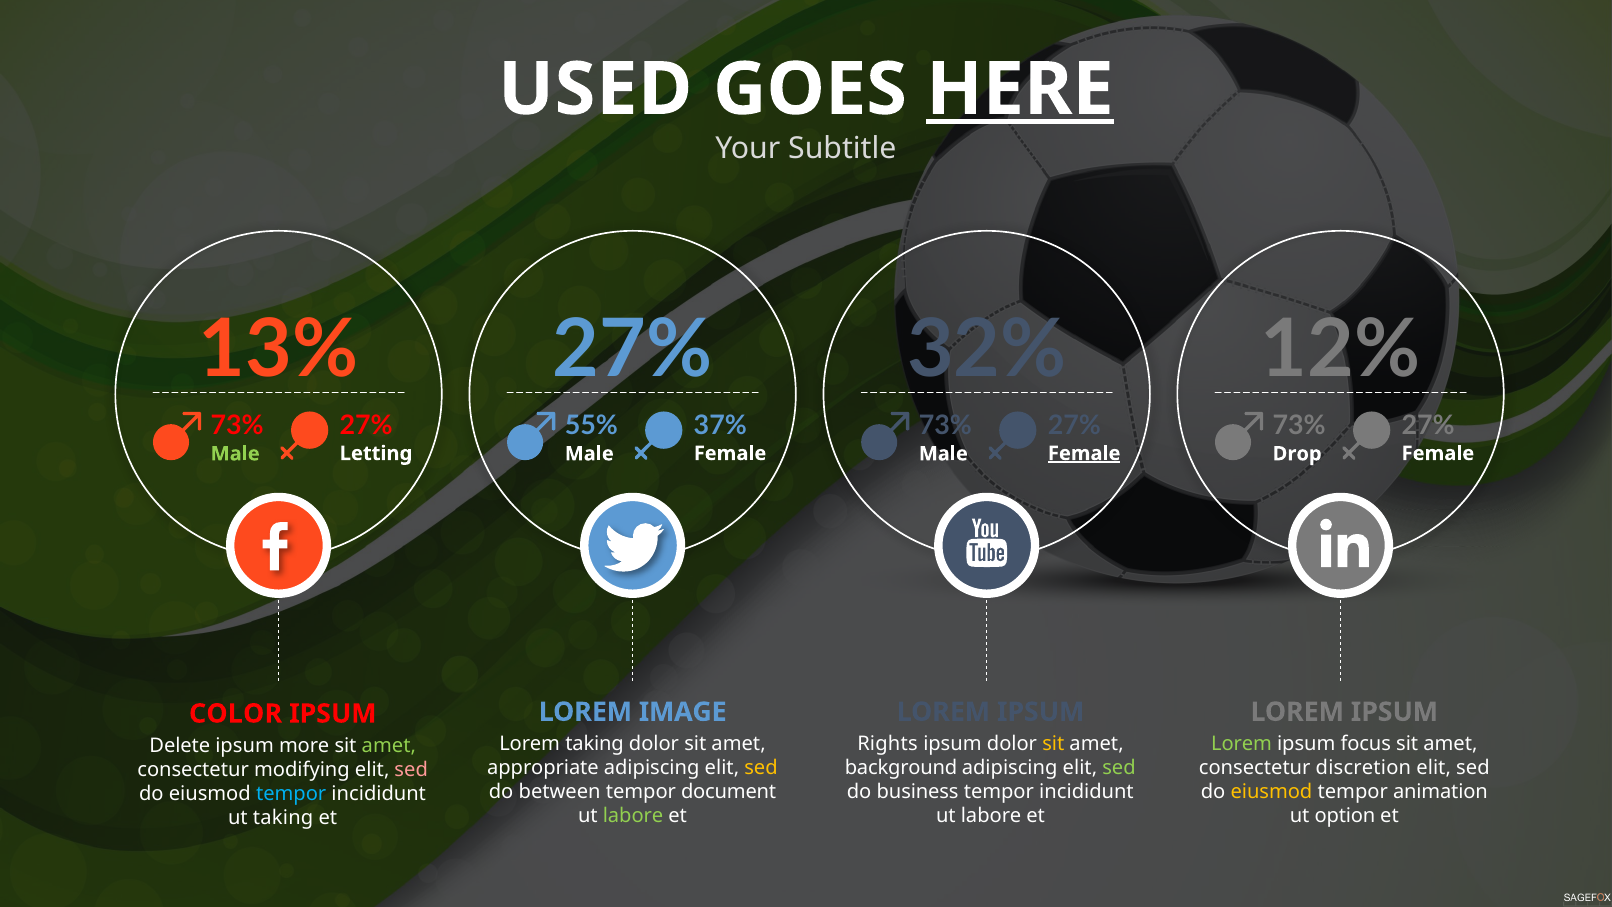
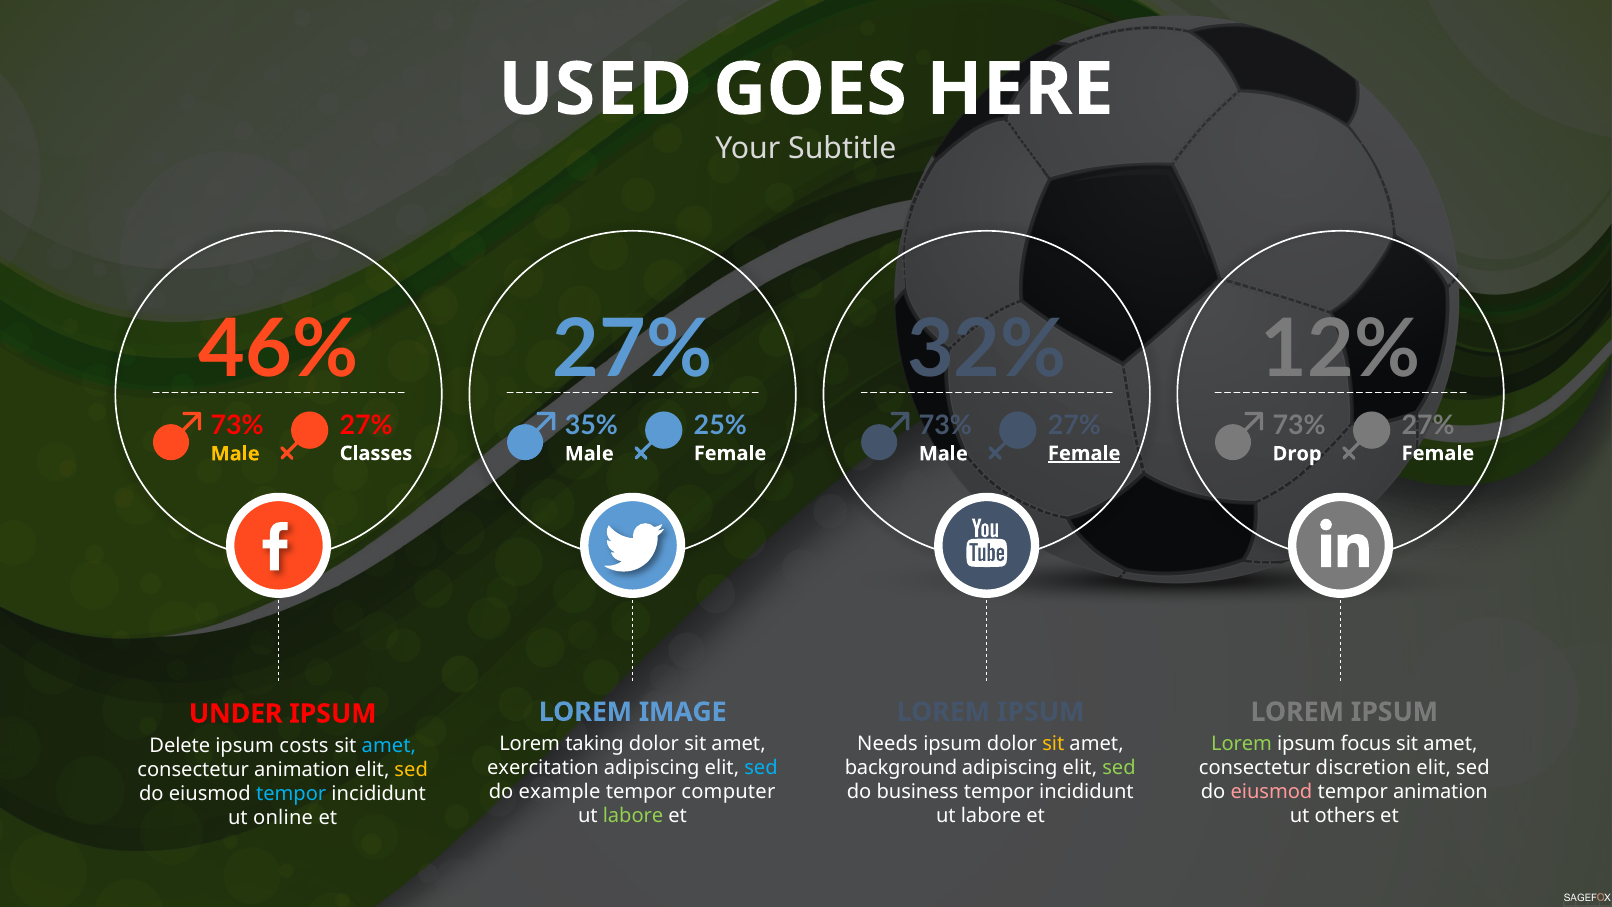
HERE underline: present -> none (1020, 90)
13%: 13% -> 46% (279, 350)
37%: 37% -> 25% (720, 426)
55%: 55% -> 35% (591, 426)
Letting: Letting -> Classes (376, 453)
Male colour: light green -> yellow (235, 454)
COLOR: COLOR -> UNDER (236, 713)
Rights: Rights -> Needs (888, 743)
more: more -> costs (304, 745)
amet colour: light green -> light blue (389, 745)
appropriate: appropriate -> exercitation (543, 768)
sed colour: yellow -> light blue (761, 768)
consectetur modifying: modifying -> animation (302, 769)
sed colour: pink -> yellow (411, 769)
between: between -> example (560, 792)
document: document -> computer (728, 792)
eiusmod colour: yellow -> pink (1271, 792)
option: option -> others (1345, 816)
ut taking: taking -> online (283, 818)
